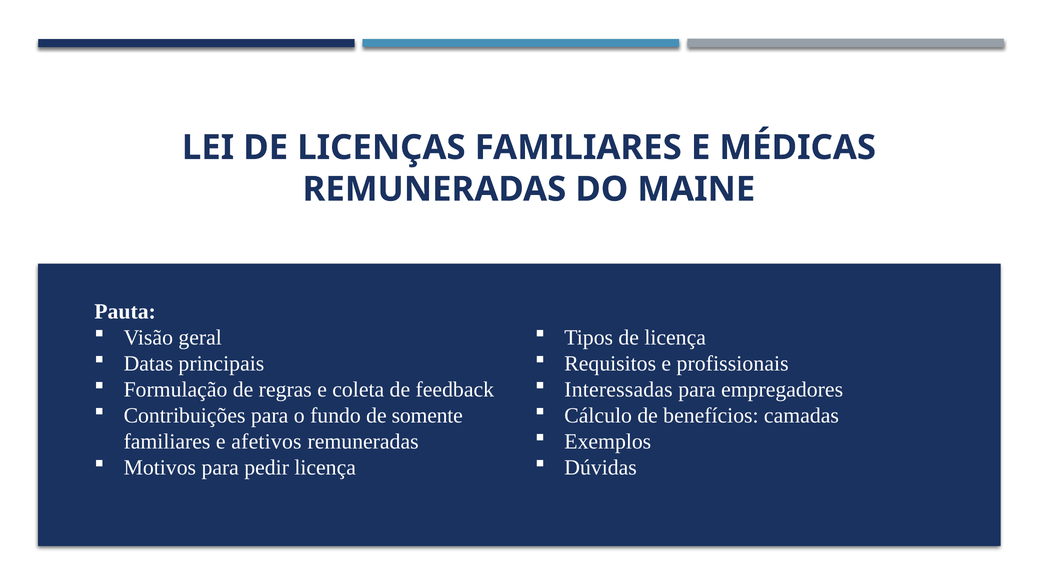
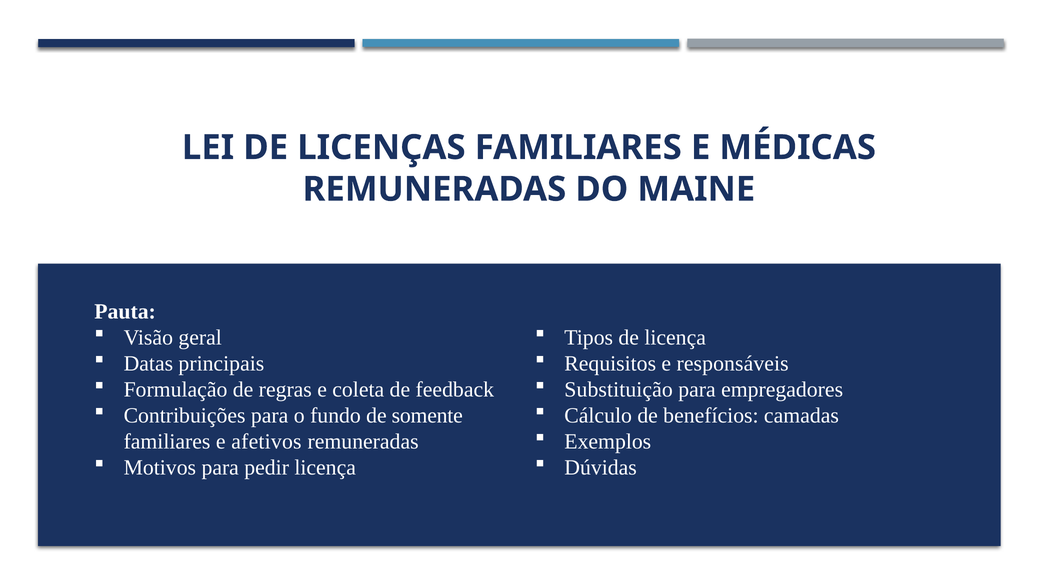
profissionais: profissionais -> responsáveis (733, 364)
Interessadas: Interessadas -> Substituição (619, 390)
